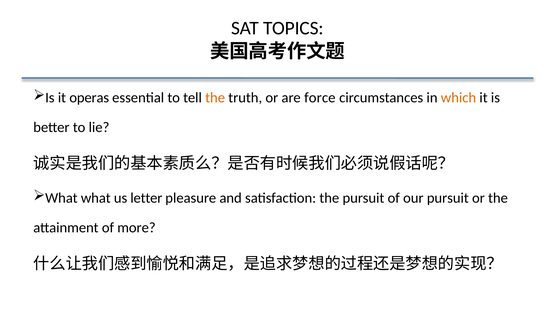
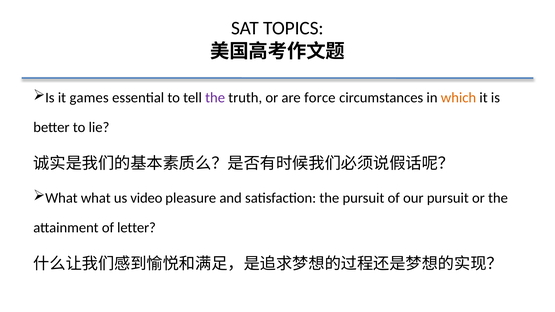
operas: operas -> games (89, 98)
the colour: orange -> purple (215, 98)
letter: letter -> video (146, 198)
more: more -> letter (136, 228)
